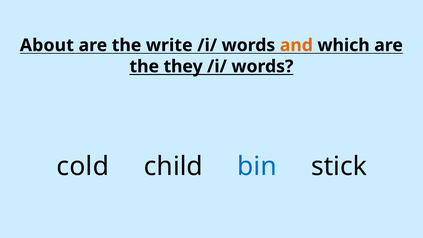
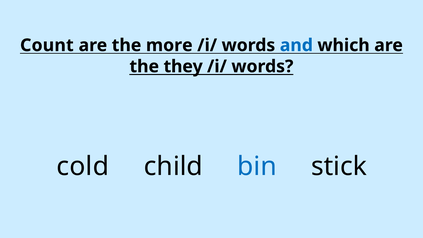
About: About -> Count (47, 45)
write: write -> more (169, 45)
and colour: orange -> blue (296, 45)
